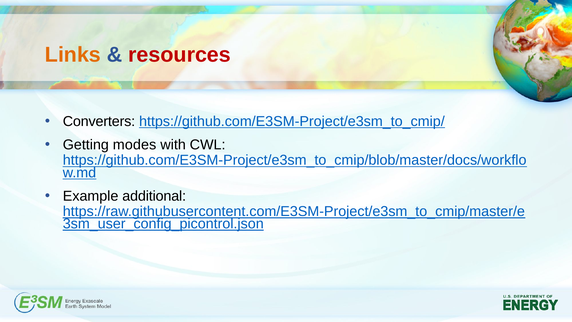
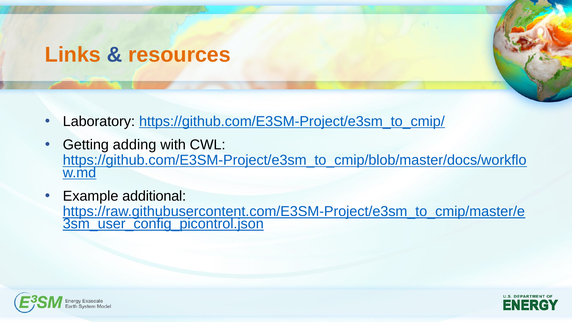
resources colour: red -> orange (180, 55)
Converters: Converters -> Laboratory (99, 121)
modes: modes -> adding (135, 145)
